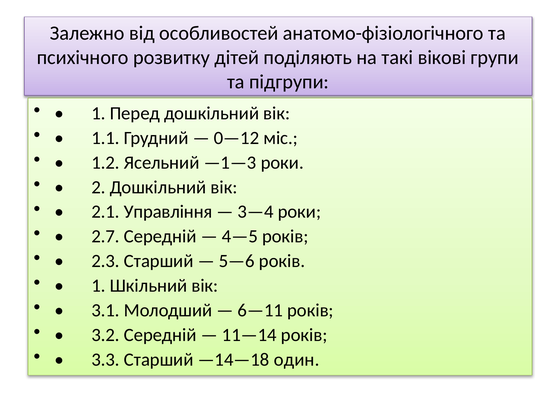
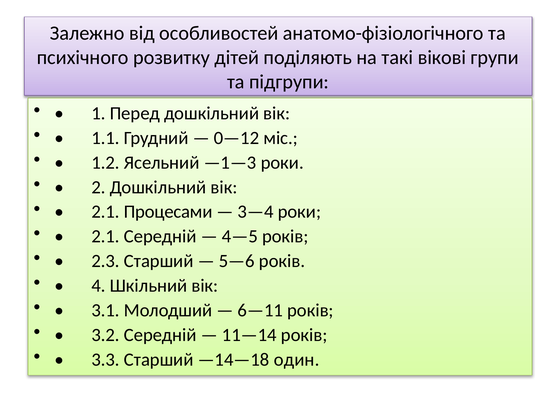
Управління: Управління -> Процесами (168, 212)
2.7: 2.7 -> 2.1 (105, 236)
1: 1 -> 4 (98, 286)
